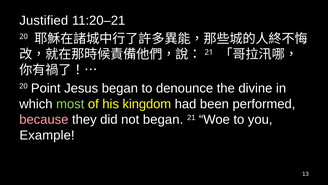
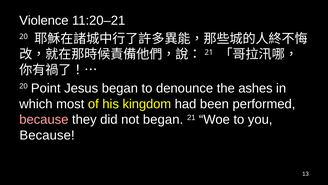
Justified: Justified -> Violence (44, 20)
divine: divine -> ashes (255, 88)
most colour: light green -> white (70, 104)
Example: Example -> Because (47, 135)
